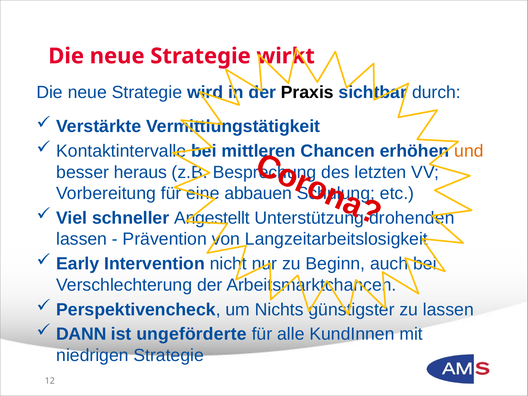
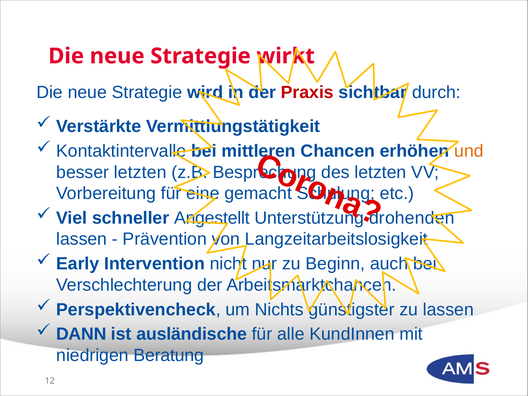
Praxis colour: black -> red (307, 92)
besser heraus: heraus -> letzten (140, 172)
abbauen: abbauen -> gemacht (258, 193)
ungeförderte: ungeförderte -> ausländische (192, 334)
niedrigen Strategie: Strategie -> Beratung (169, 355)
